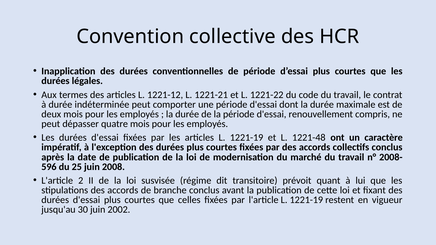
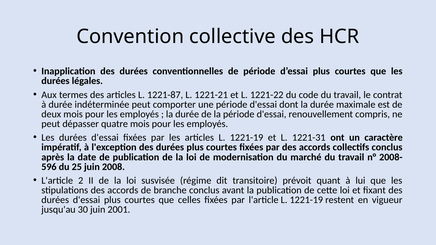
1221-12: 1221-12 -> 1221-87 (165, 95)
1221-48: 1221-48 -> 1221-31 (309, 138)
2002: 2002 -> 2001 (119, 210)
